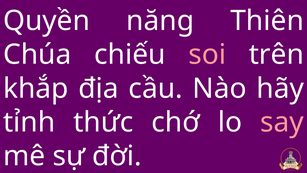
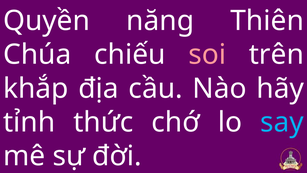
say colour: pink -> light blue (282, 122)
